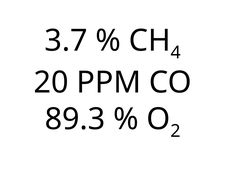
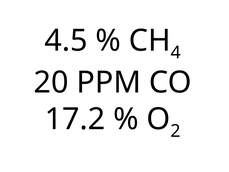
3.7: 3.7 -> 4.5 (66, 41)
89.3: 89.3 -> 17.2 (75, 119)
